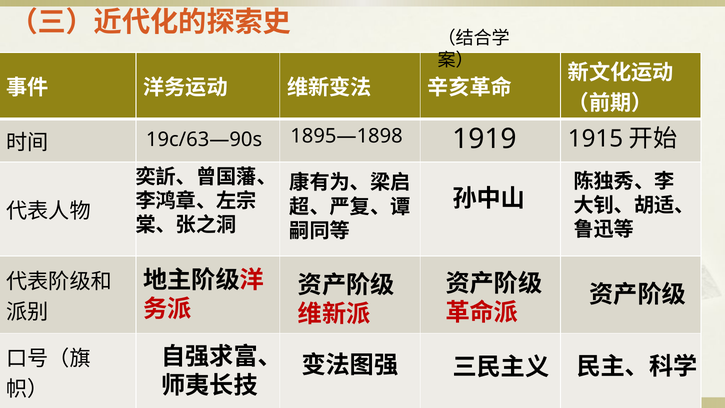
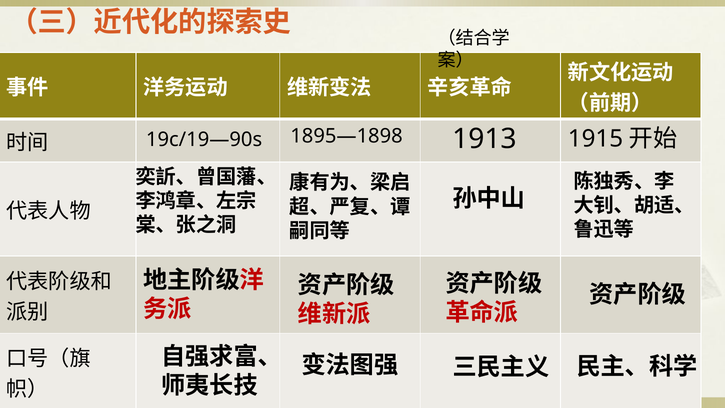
19c/63—90s: 19c/63—90s -> 19c/19—90s (204, 139)
1919: 1919 -> 1913 (484, 139)
